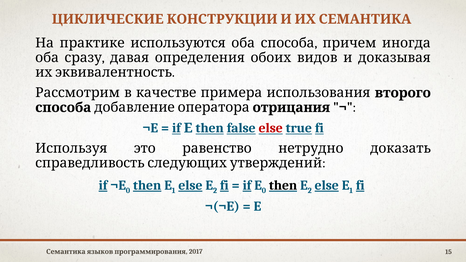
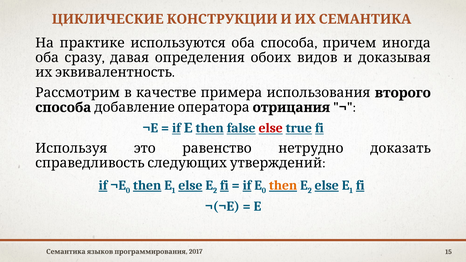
then colour: black -> orange (283, 185)
